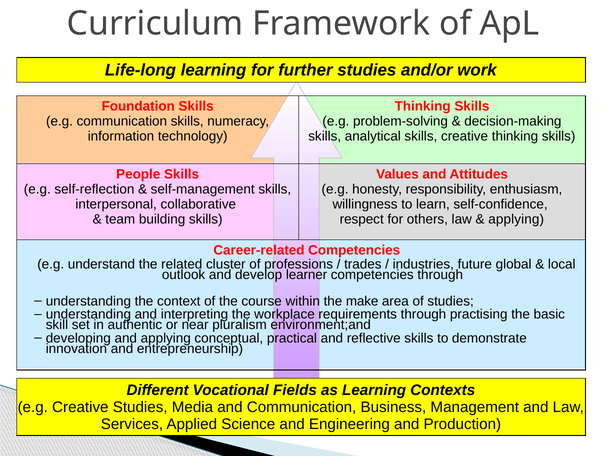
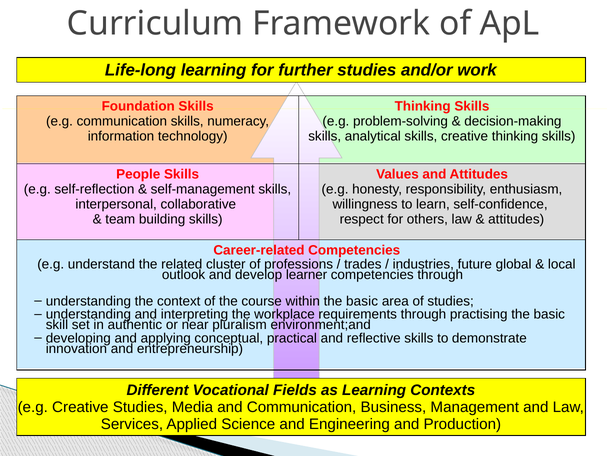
applying: applying -> attitudes (516, 219)
within the make: make -> basic (362, 301)
